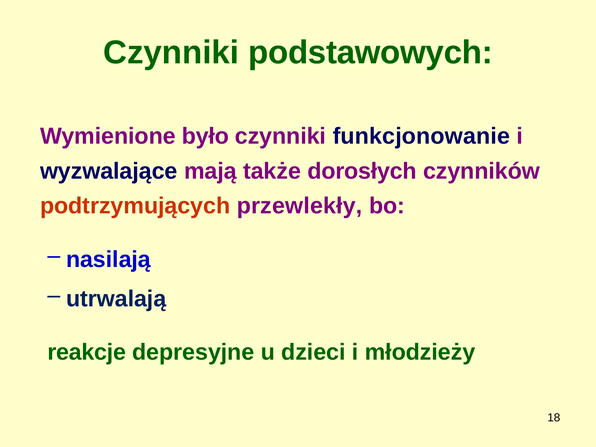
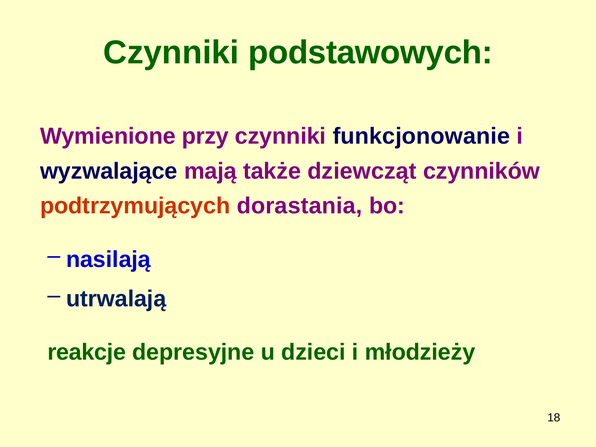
było: było -> przy (205, 136)
dorosłych: dorosłych -> dziewcząt (362, 171)
przewlekły: przewlekły -> dorastania (300, 206)
